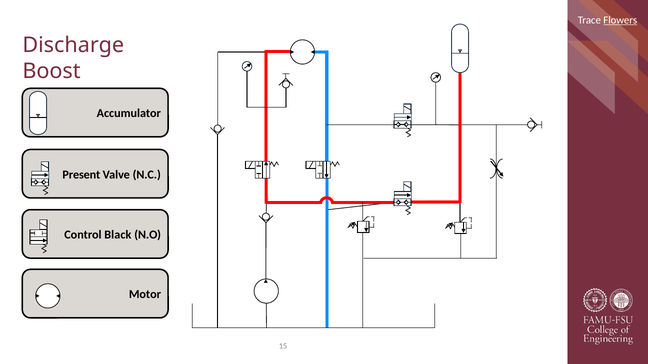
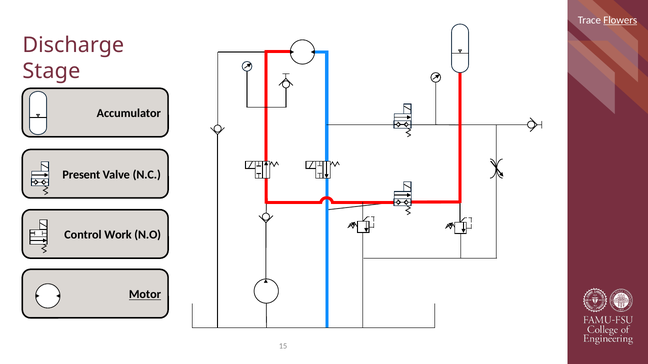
Boost: Boost -> Stage (51, 71)
Black: Black -> Work (118, 235)
Motor underline: none -> present (145, 295)
